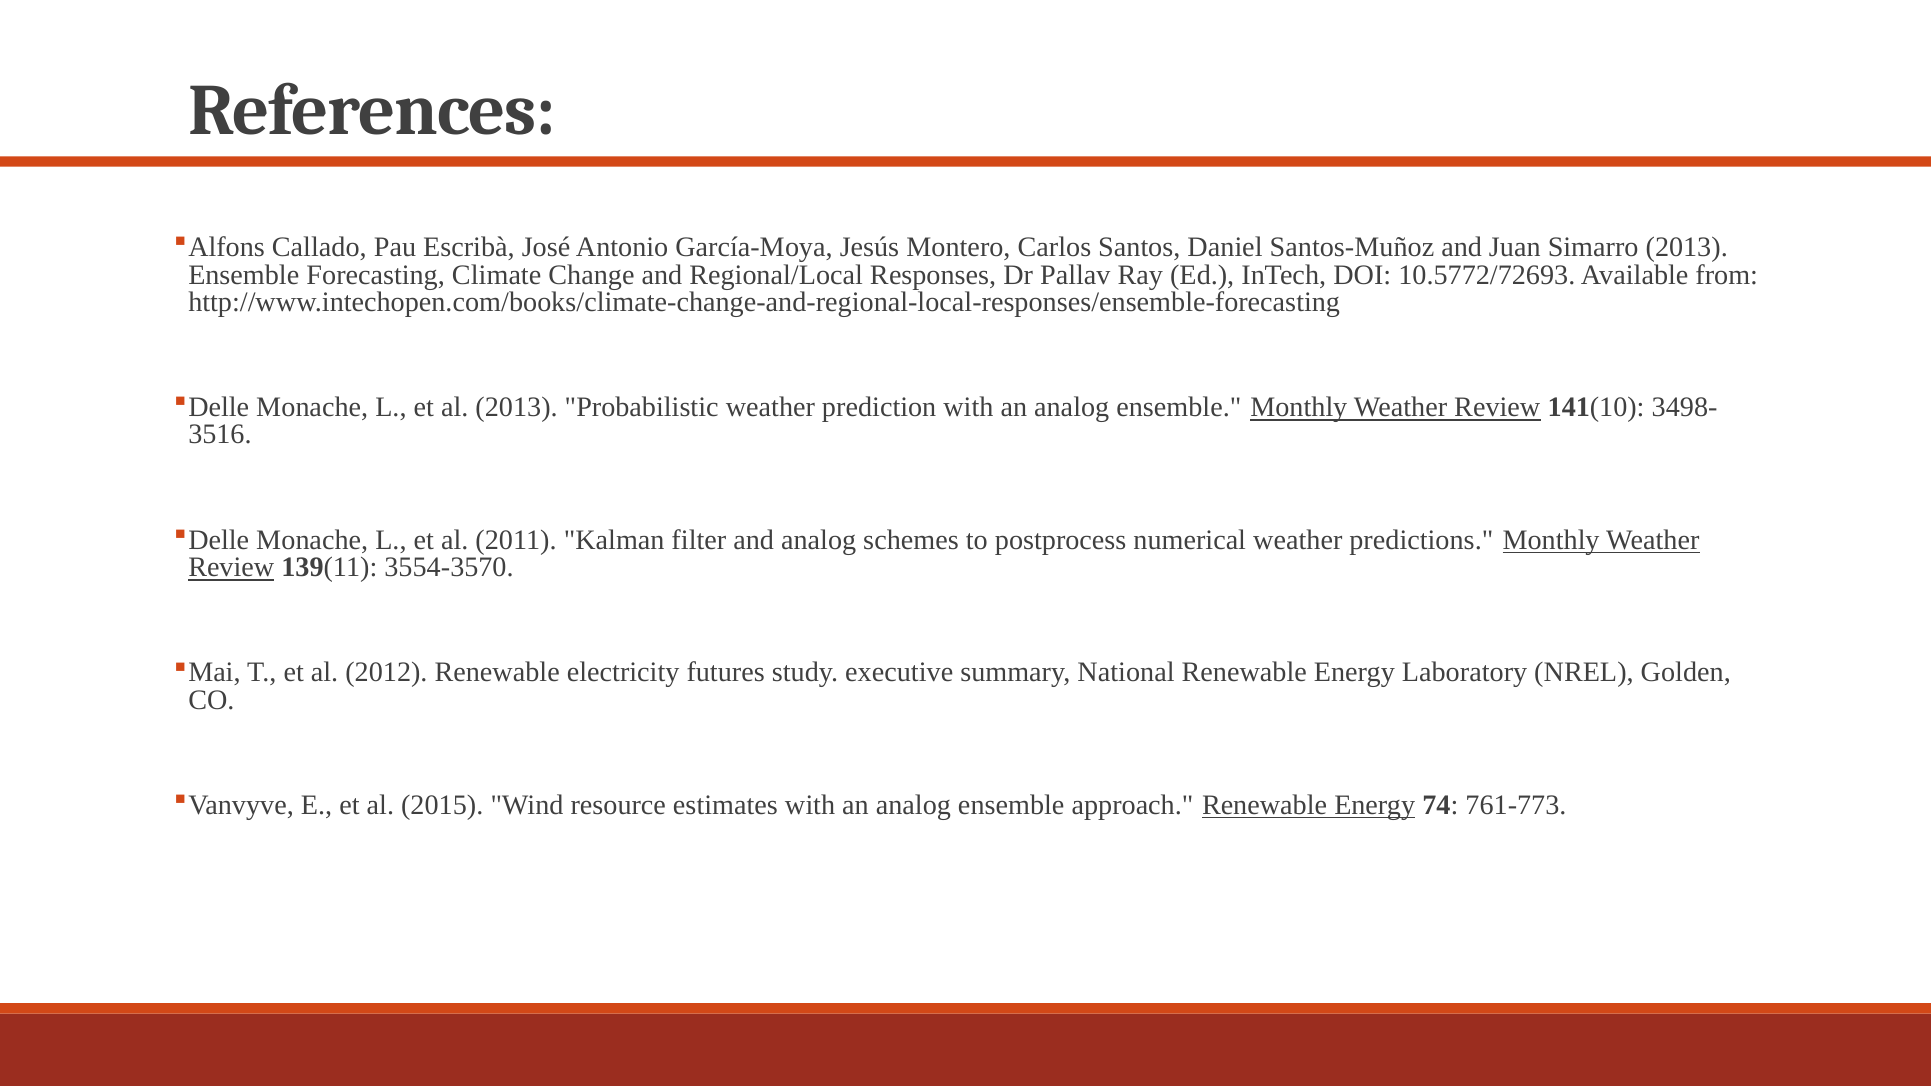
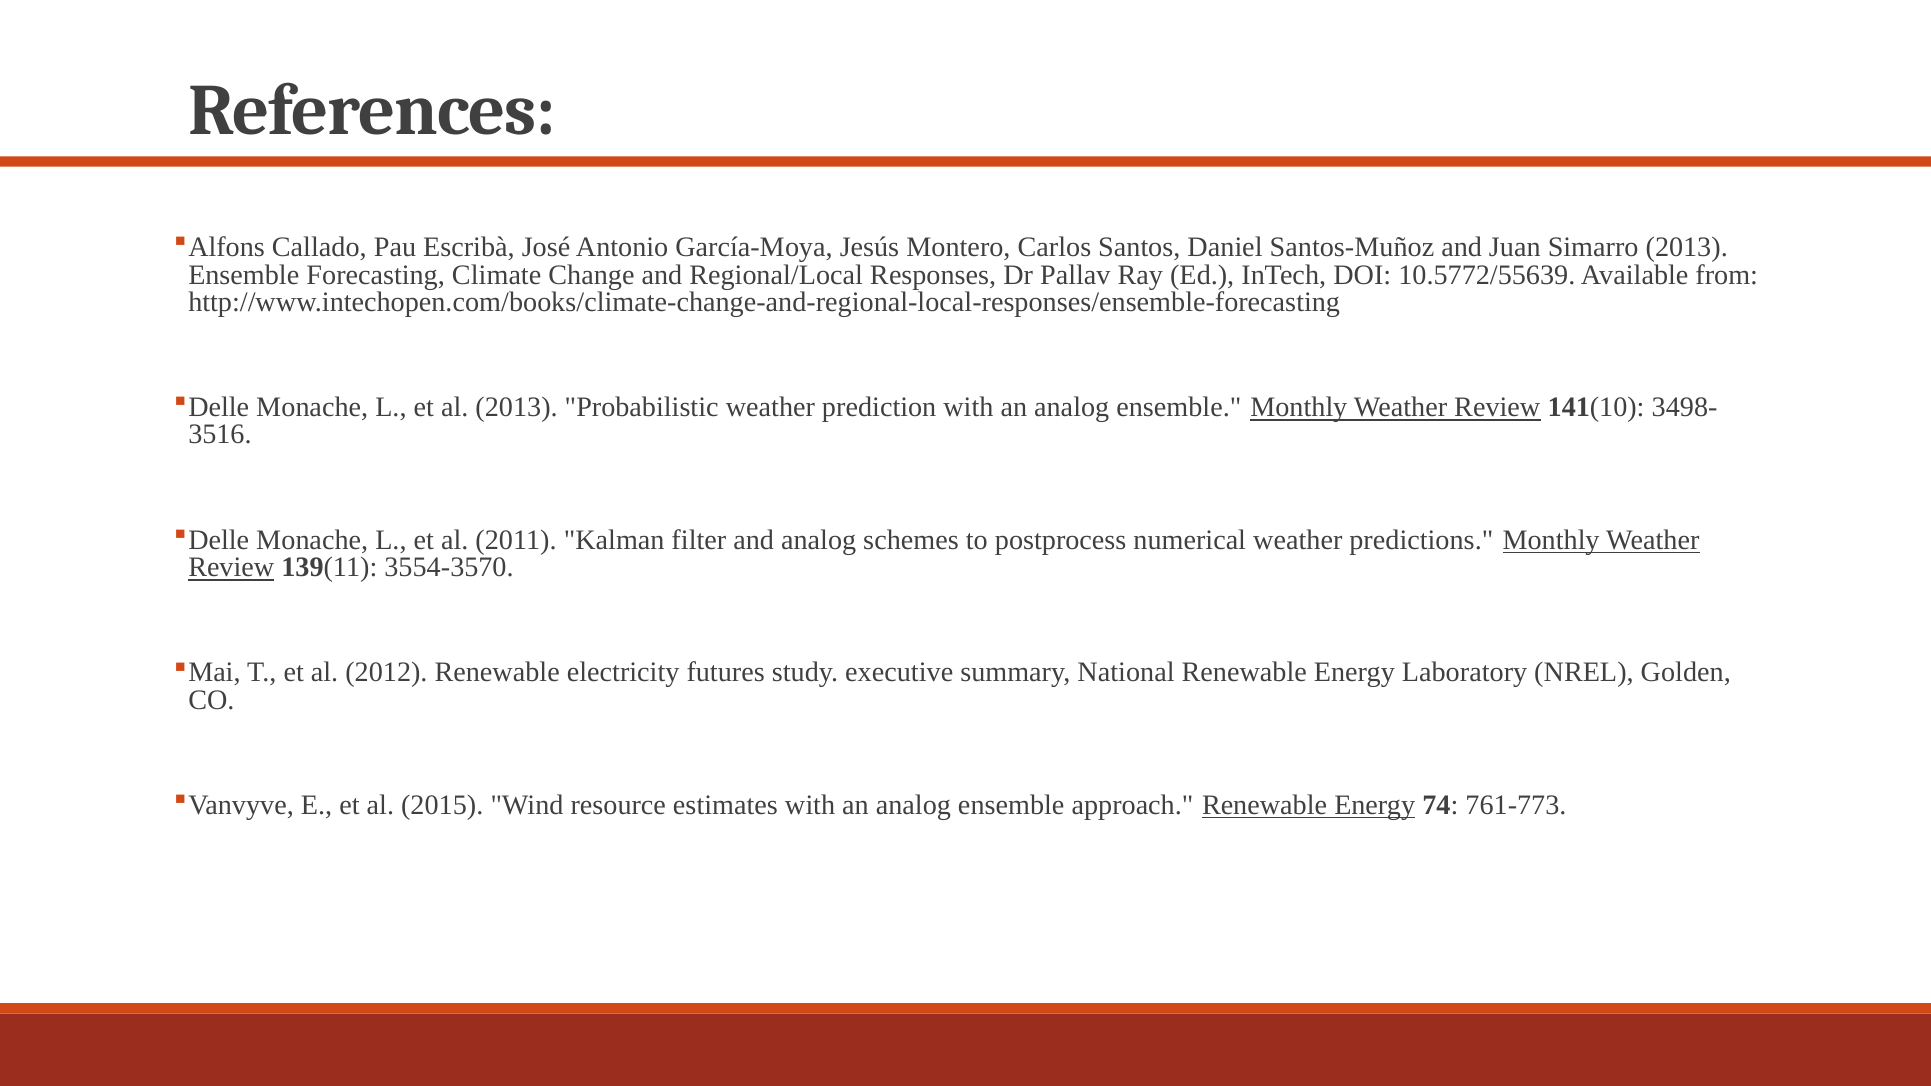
10.5772/72693: 10.5772/72693 -> 10.5772/55639 (1487, 275)
